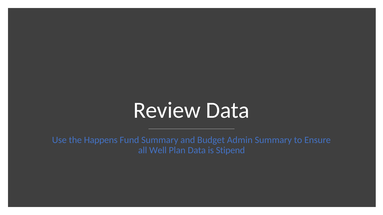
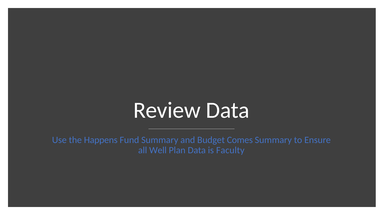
Admin: Admin -> Comes (240, 140)
Stipend: Stipend -> Faculty (230, 151)
